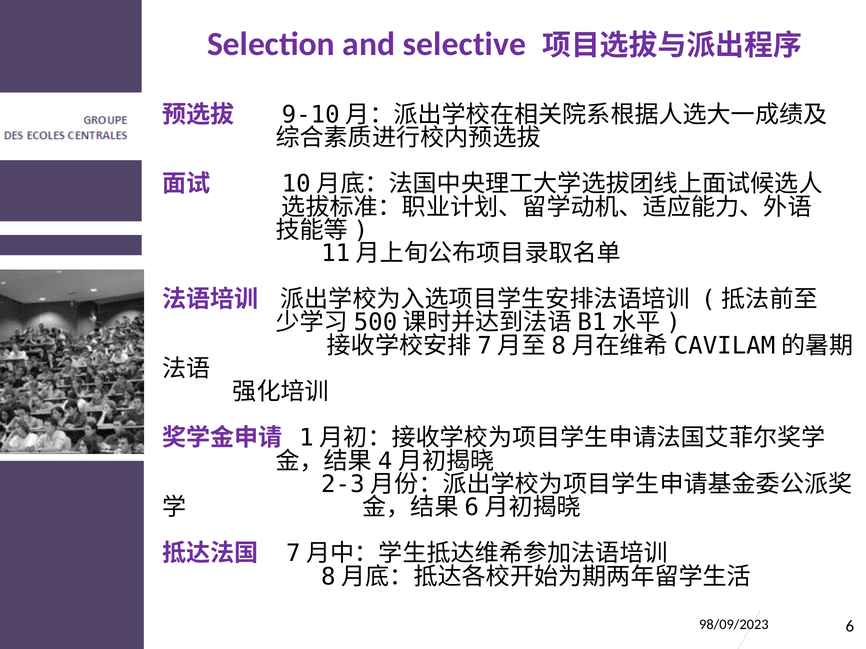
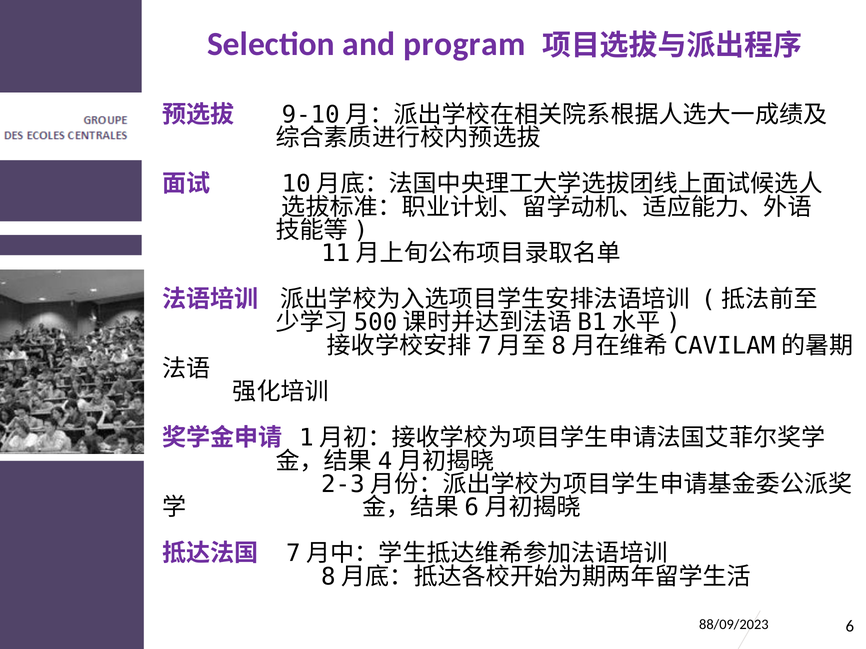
selective: selective -> program (464, 44)
98/09/2023: 98/09/2023 -> 88/09/2023 (734, 625)
